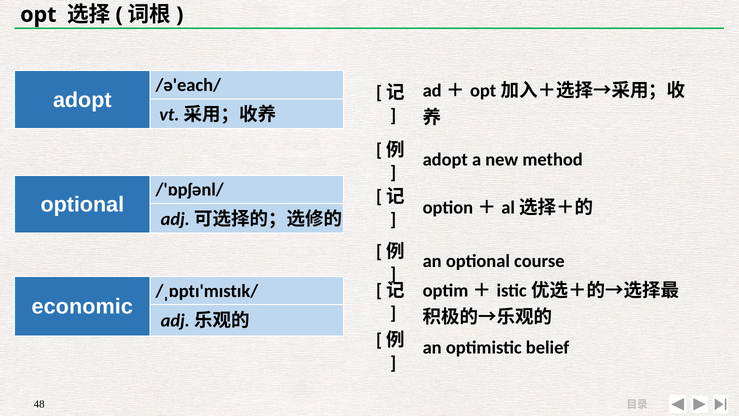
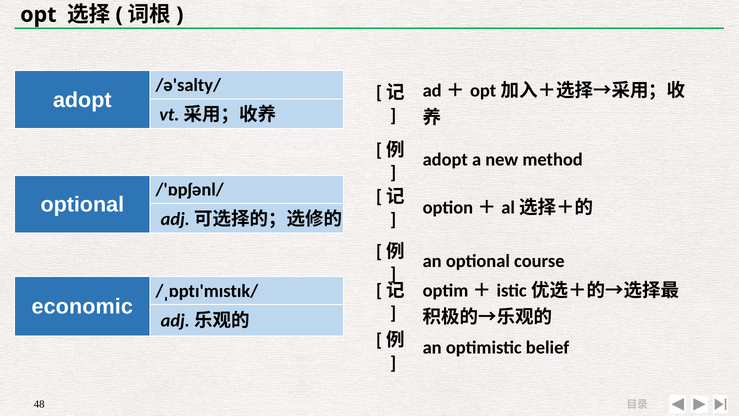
/ə'each/: /ə'each/ -> /ə'salty/ (188, 85)
